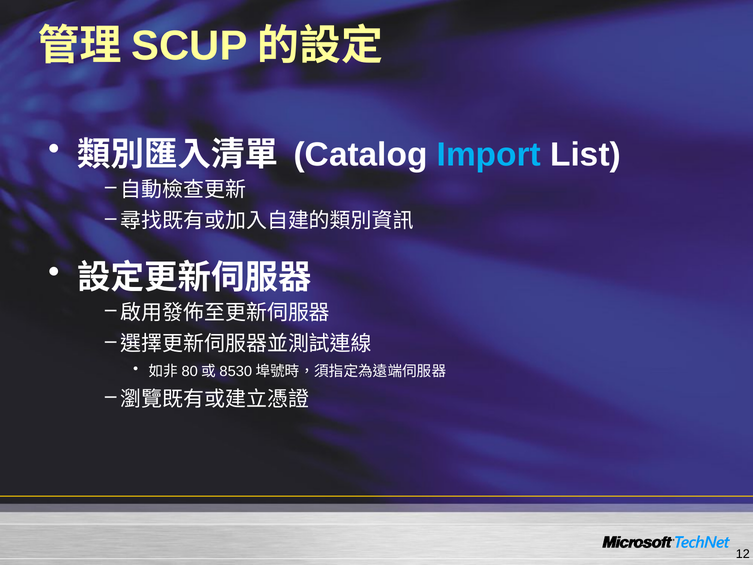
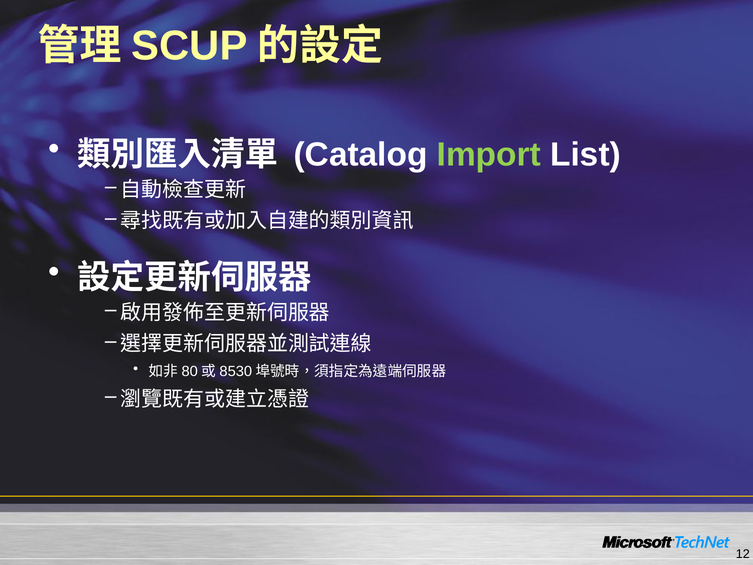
Import colour: light blue -> light green (489, 155)
